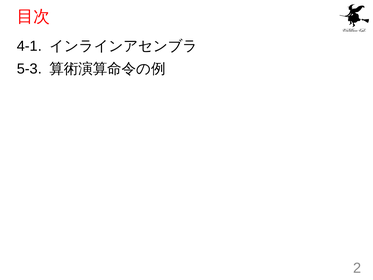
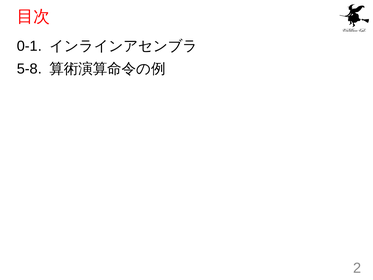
4-1: 4-1 -> 0-1 (29, 46)
5-3: 5-3 -> 5-8 (29, 69)
